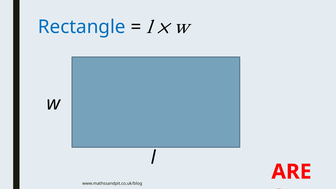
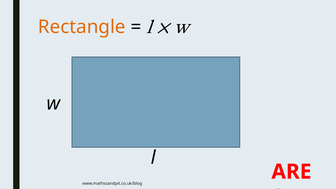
Rectangle colour: blue -> orange (82, 27)
